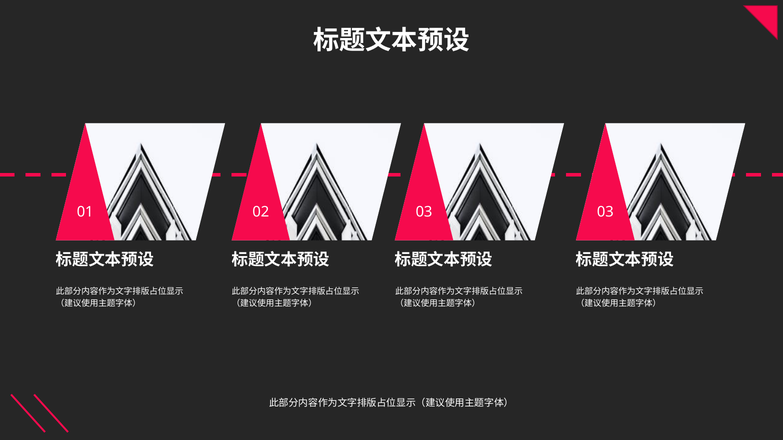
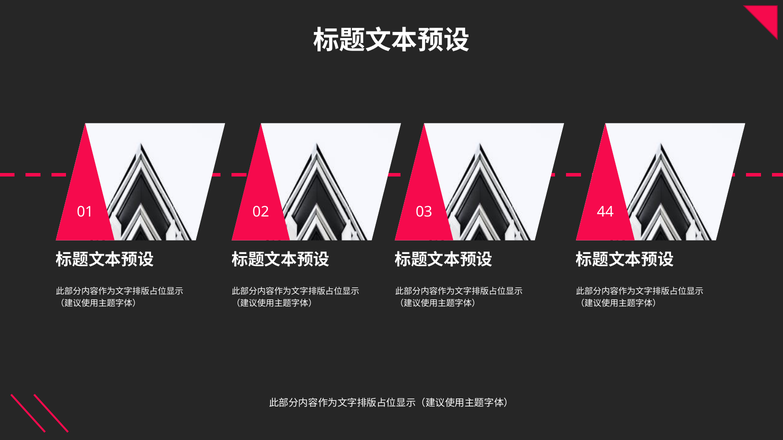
03 03: 03 -> 44 (605, 212)
